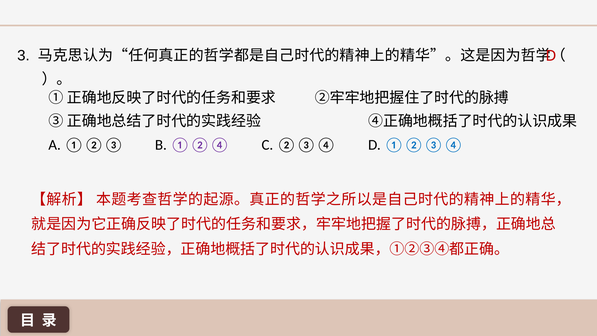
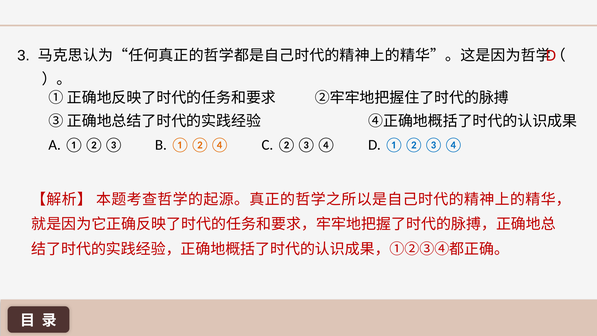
①②④ colour: purple -> orange (200, 145)
